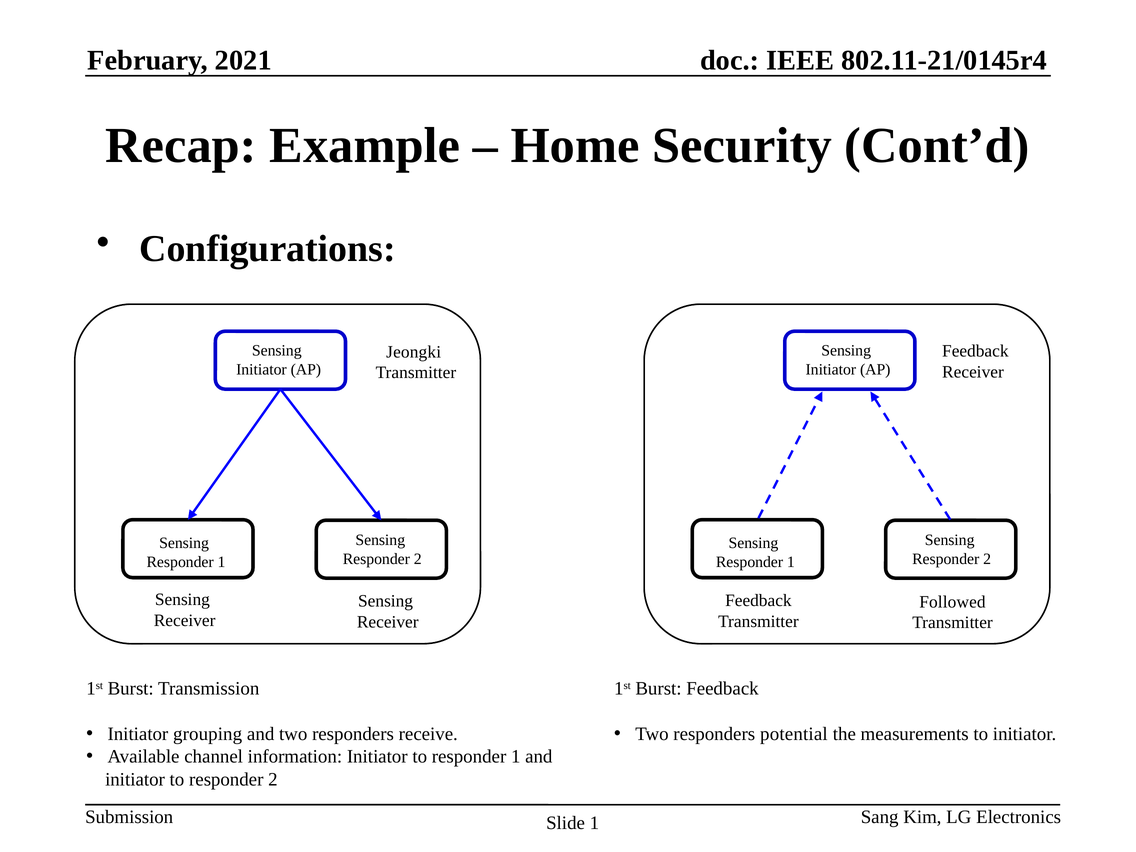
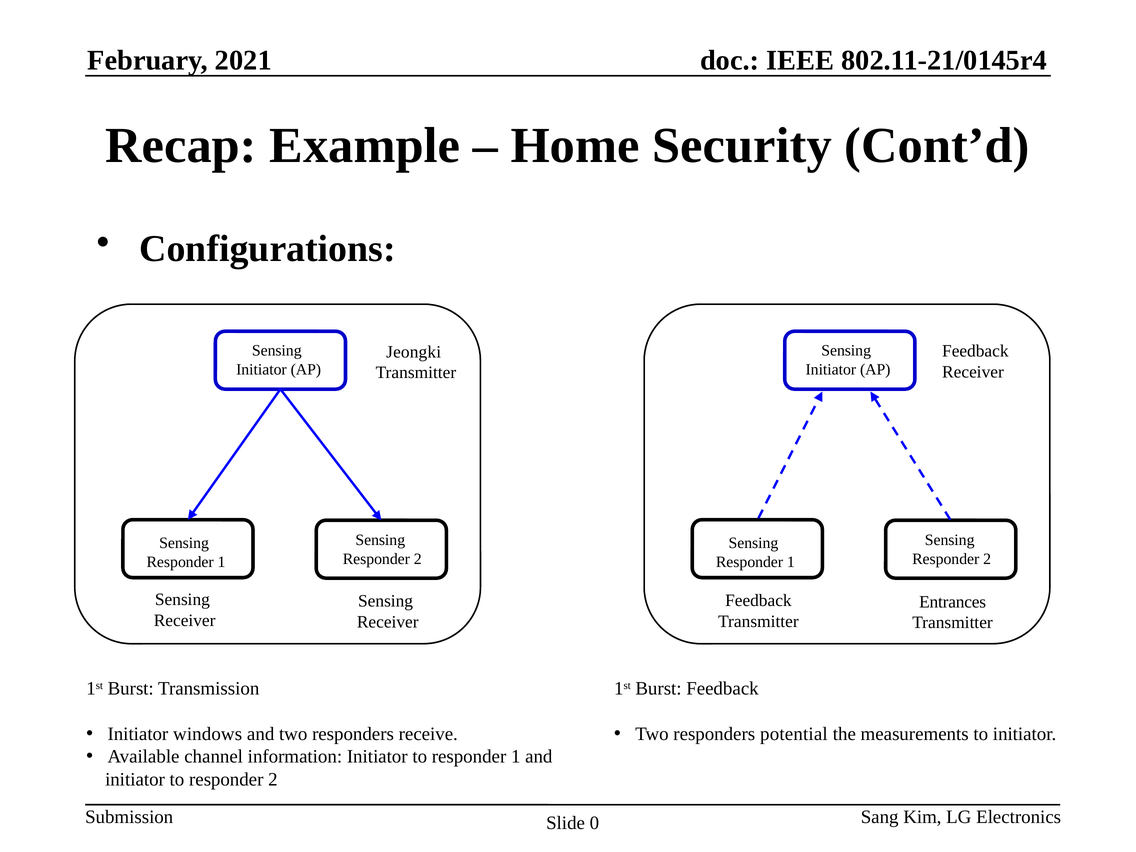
Followed: Followed -> Entrances (953, 602)
grouping: grouping -> windows (208, 734)
Slide 1: 1 -> 0 (594, 823)
